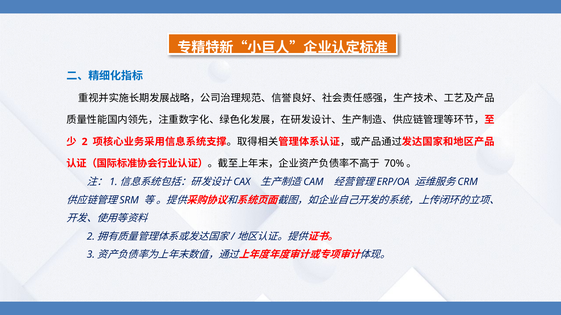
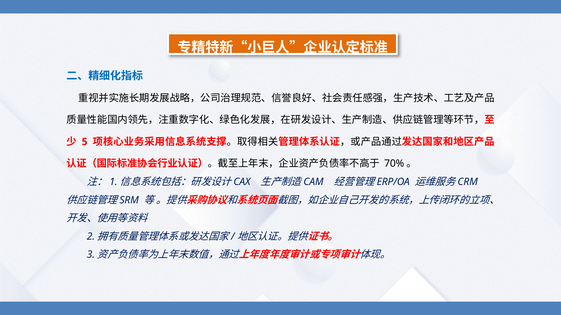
2: 2 -> 5 (85, 142)
